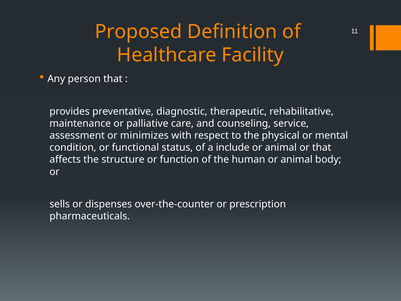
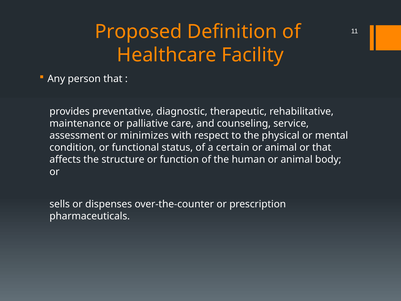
include: include -> certain (233, 148)
